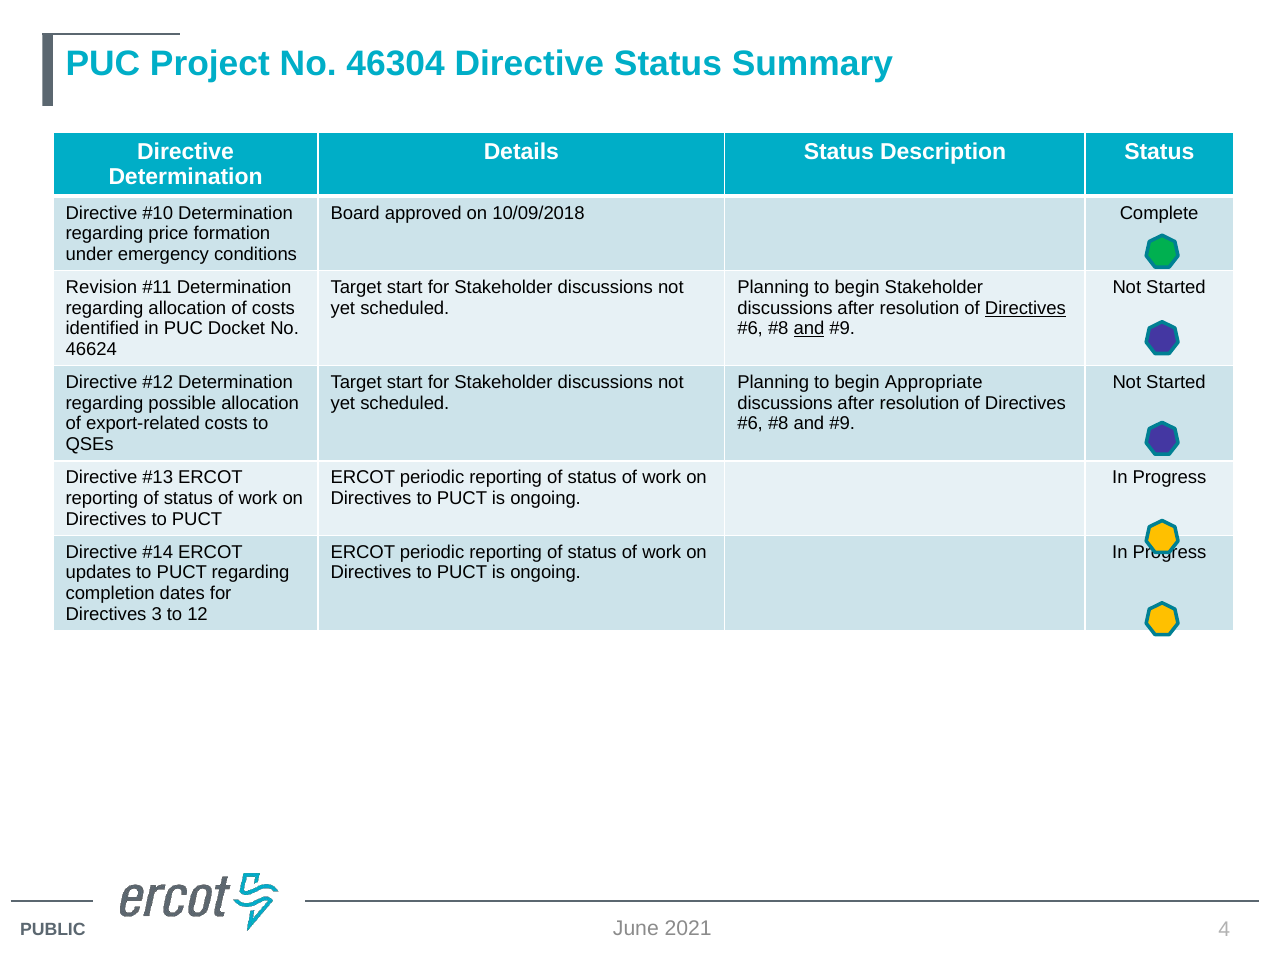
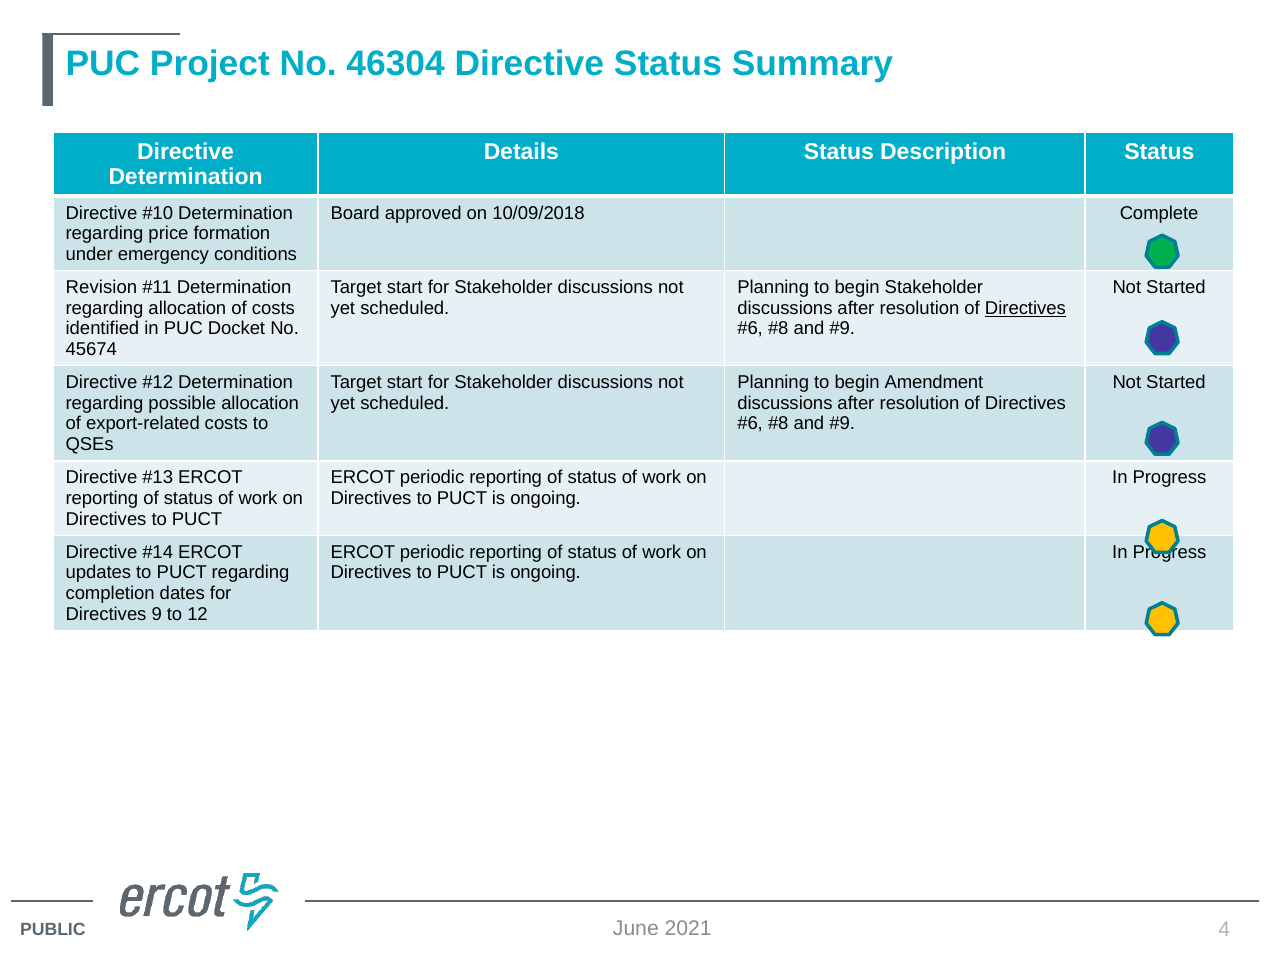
and underline: present -> none (809, 329)
46624: 46624 -> 45674 (91, 349)
Appropriate: Appropriate -> Amendment (934, 383)
3: 3 -> 9 (157, 614)
